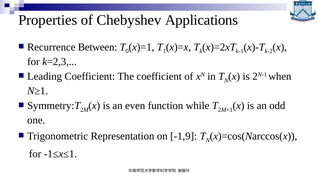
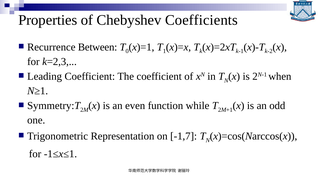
Applications: Applications -> Coefficients (201, 20)
-1,9: -1,9 -> -1,7 (184, 136)
